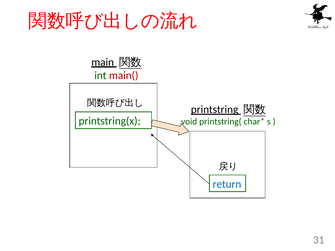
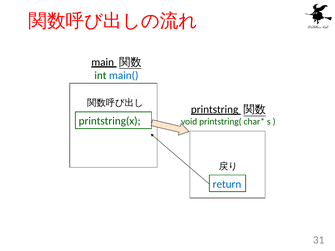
main( colour: red -> blue (124, 76)
